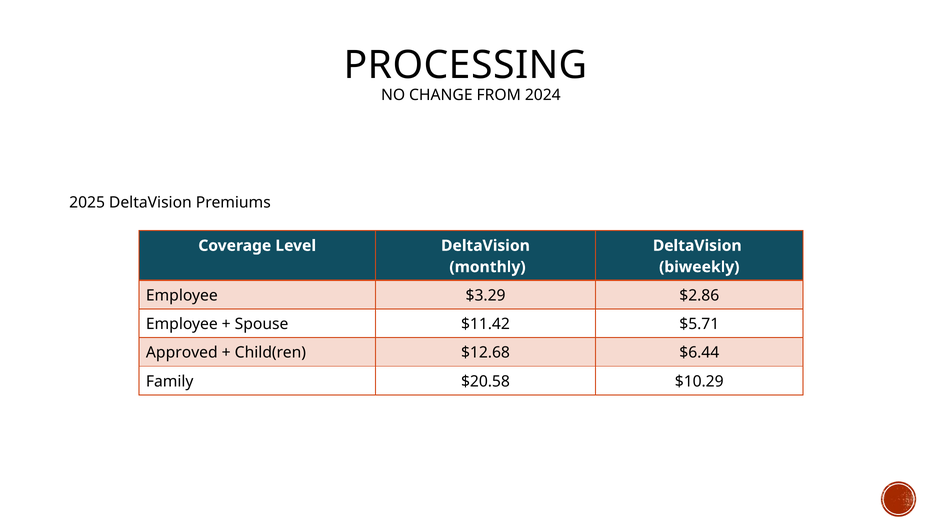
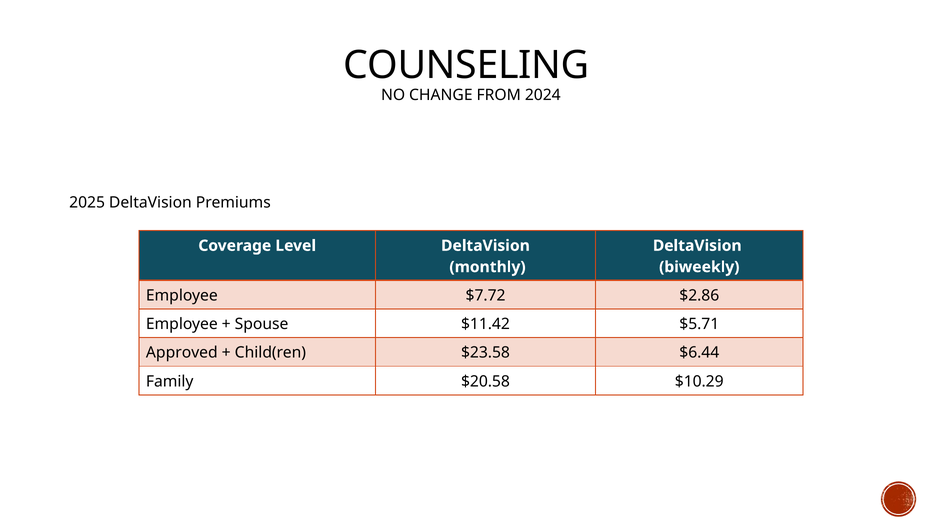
PROCESSING: PROCESSING -> COUNSELING (466, 65)
$3.29: $3.29 -> $7.72 (486, 295)
$12.68: $12.68 -> $23.58 (485, 353)
